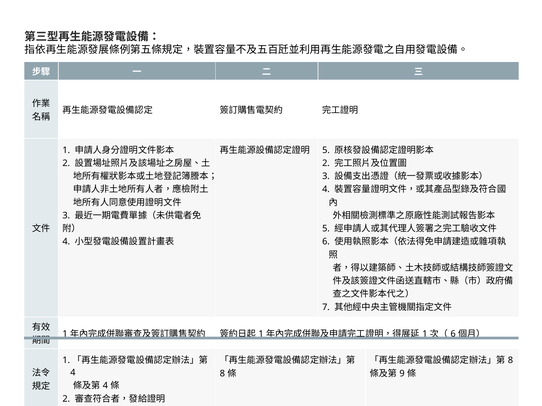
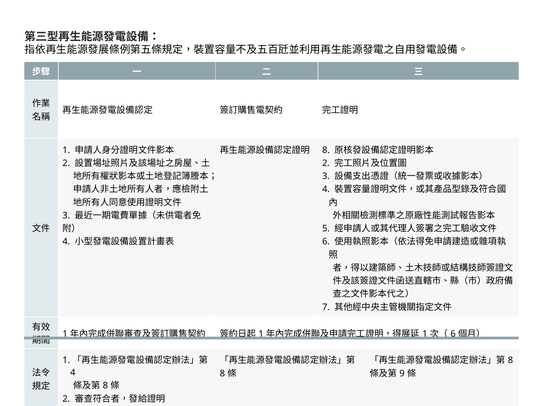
5: 5 -> 8 (326, 150)
4: 4 -> 8 (105, 386)
